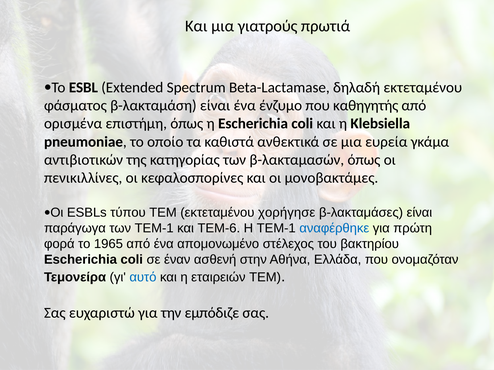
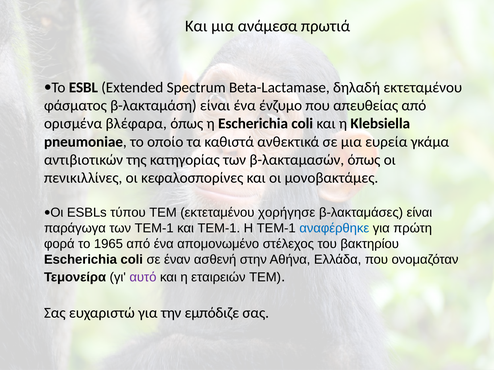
γιατρούς: γιατρούς -> ανάμεσα (268, 26)
καθηγητής: καθηγητής -> απευθείας (366, 106)
επιστήμη: επιστήμη -> βλέφαρα (136, 124)
και TEM-6: TEM-6 -> TEM-1 (219, 229)
αυτό colour: blue -> purple (143, 278)
